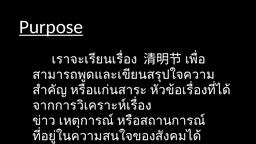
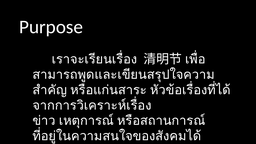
Purpose underline: present -> none (51, 27)
